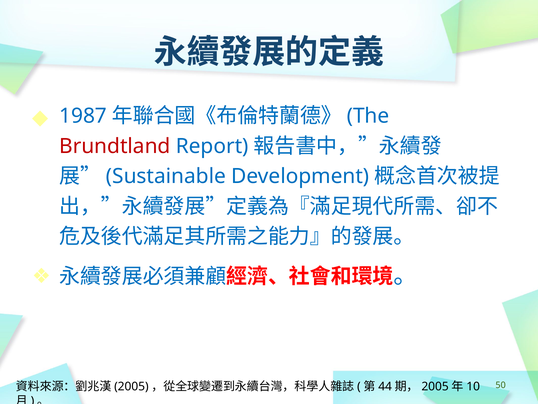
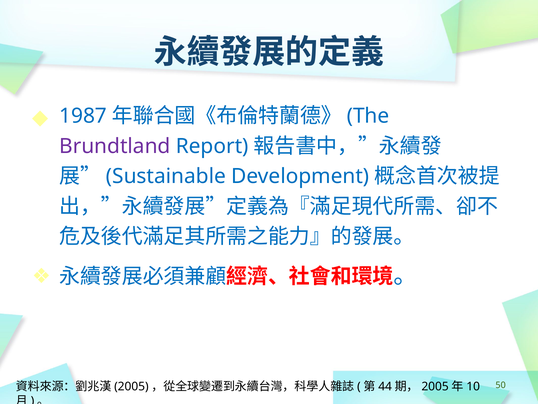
Brundtland colour: red -> purple (115, 146)
